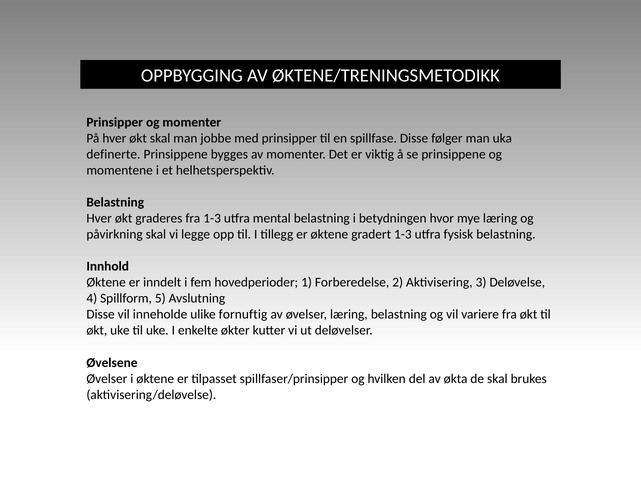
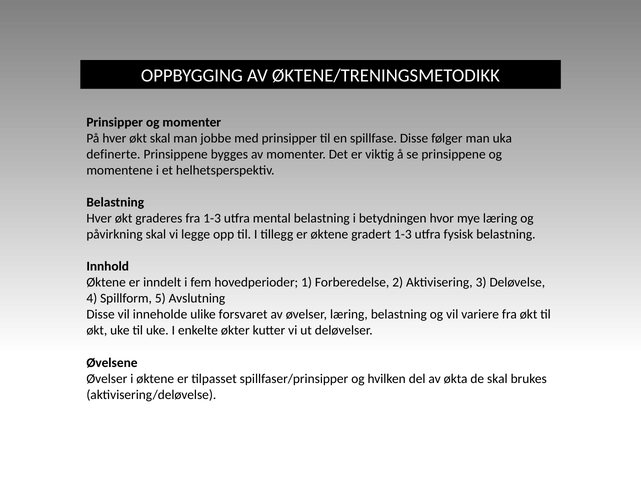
fornuftig: fornuftig -> forsvaret (243, 314)
